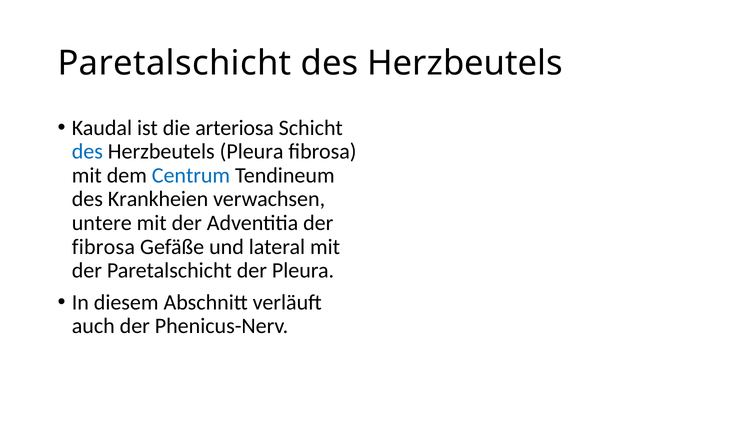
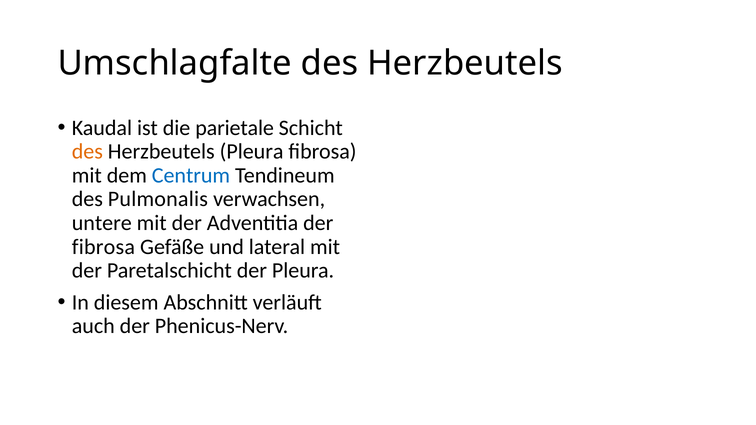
Paretalschicht: Paretalschicht -> Umschlagfalte (175, 64)
arteriosa: arteriosa -> parietale (235, 128)
des colour: blue -> orange (87, 152)
Krankheien: Krankheien -> Pulmonalis (158, 199)
